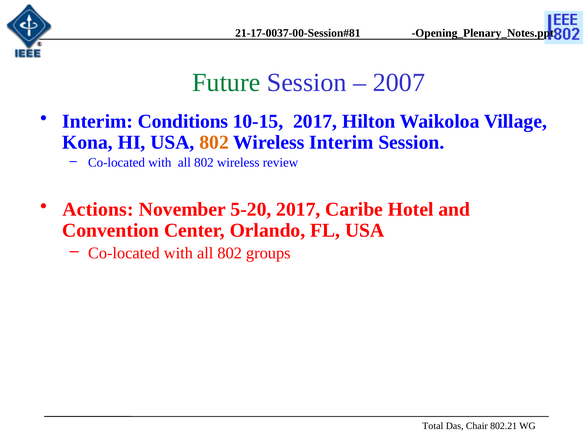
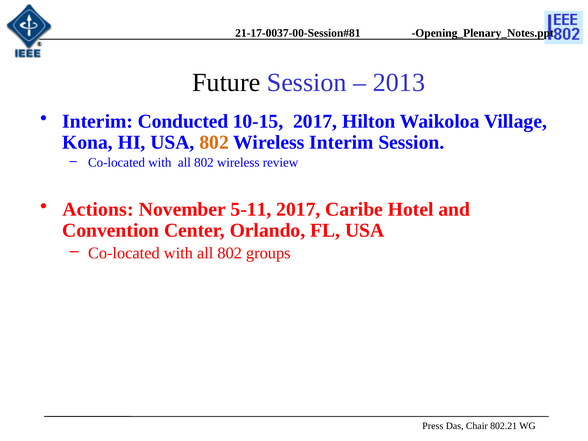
Future colour: green -> black (226, 83)
2007: 2007 -> 2013 (399, 83)
Conditions: Conditions -> Conducted (183, 121)
5-20: 5-20 -> 5-11 (251, 209)
Total: Total -> Press (433, 426)
